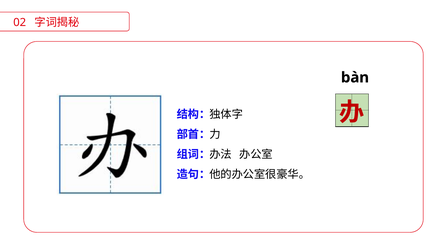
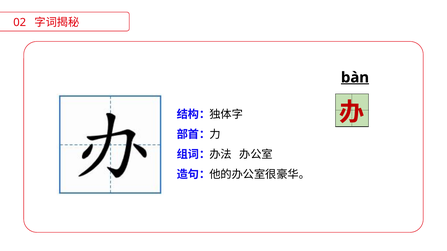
bàn underline: none -> present (355, 78)
